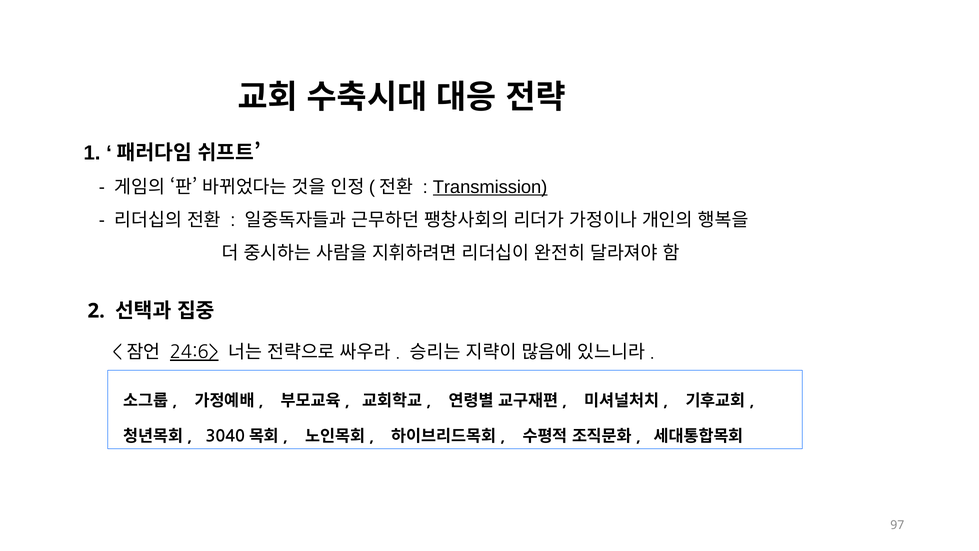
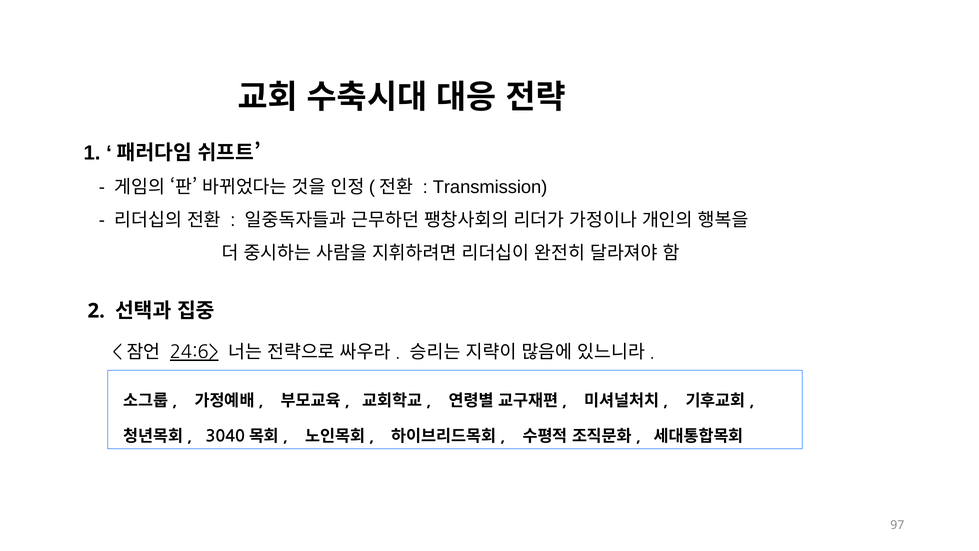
Transmission underline: present -> none (490, 187)
